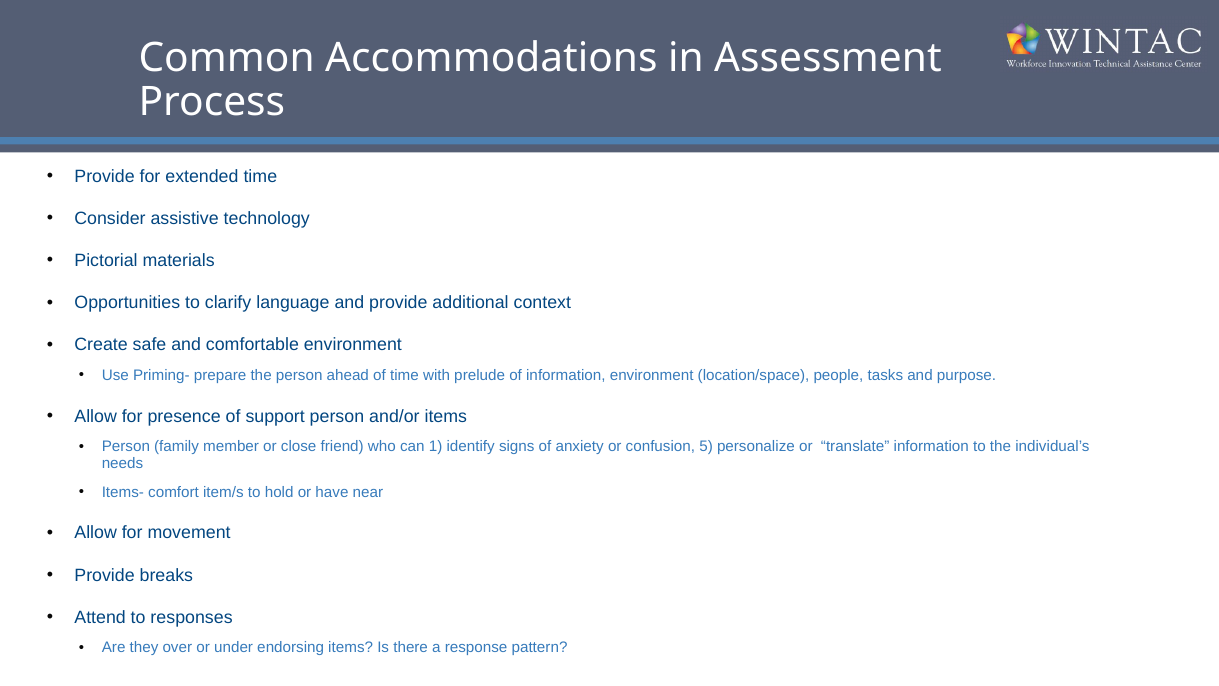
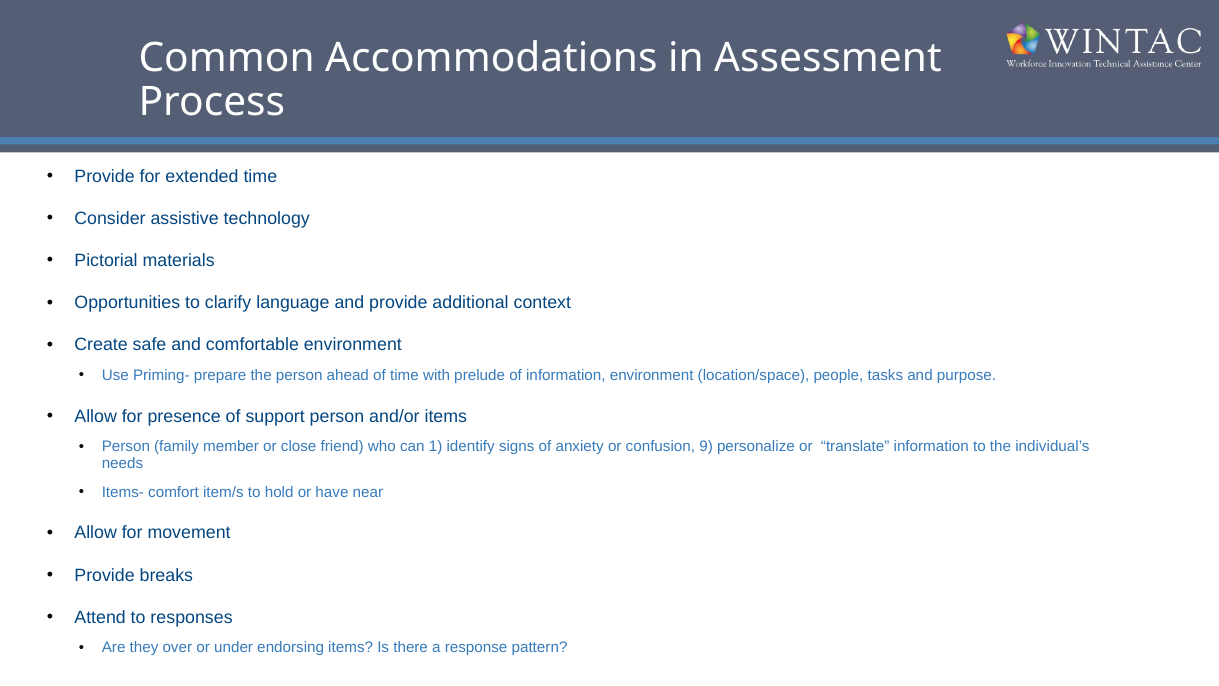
5: 5 -> 9 (706, 447)
